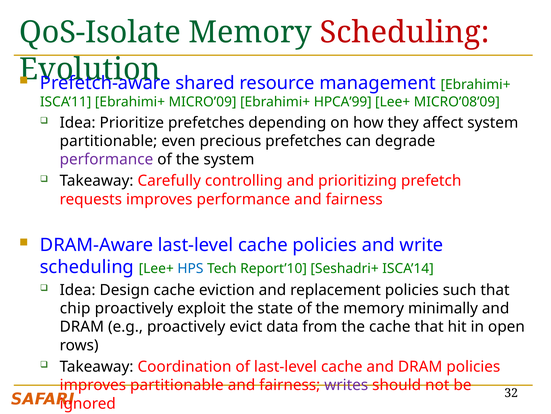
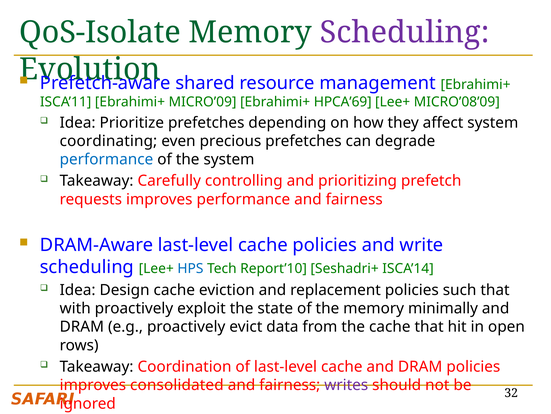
Scheduling colour: red -> purple (405, 32)
HPCA’99: HPCA’99 -> HPCA’69 (343, 102)
partitionable: partitionable -> coordinating (108, 141)
performance colour: purple -> blue (106, 159)
chip: chip -> with (75, 308)
improves partitionable: partitionable -> consolidated (177, 385)
